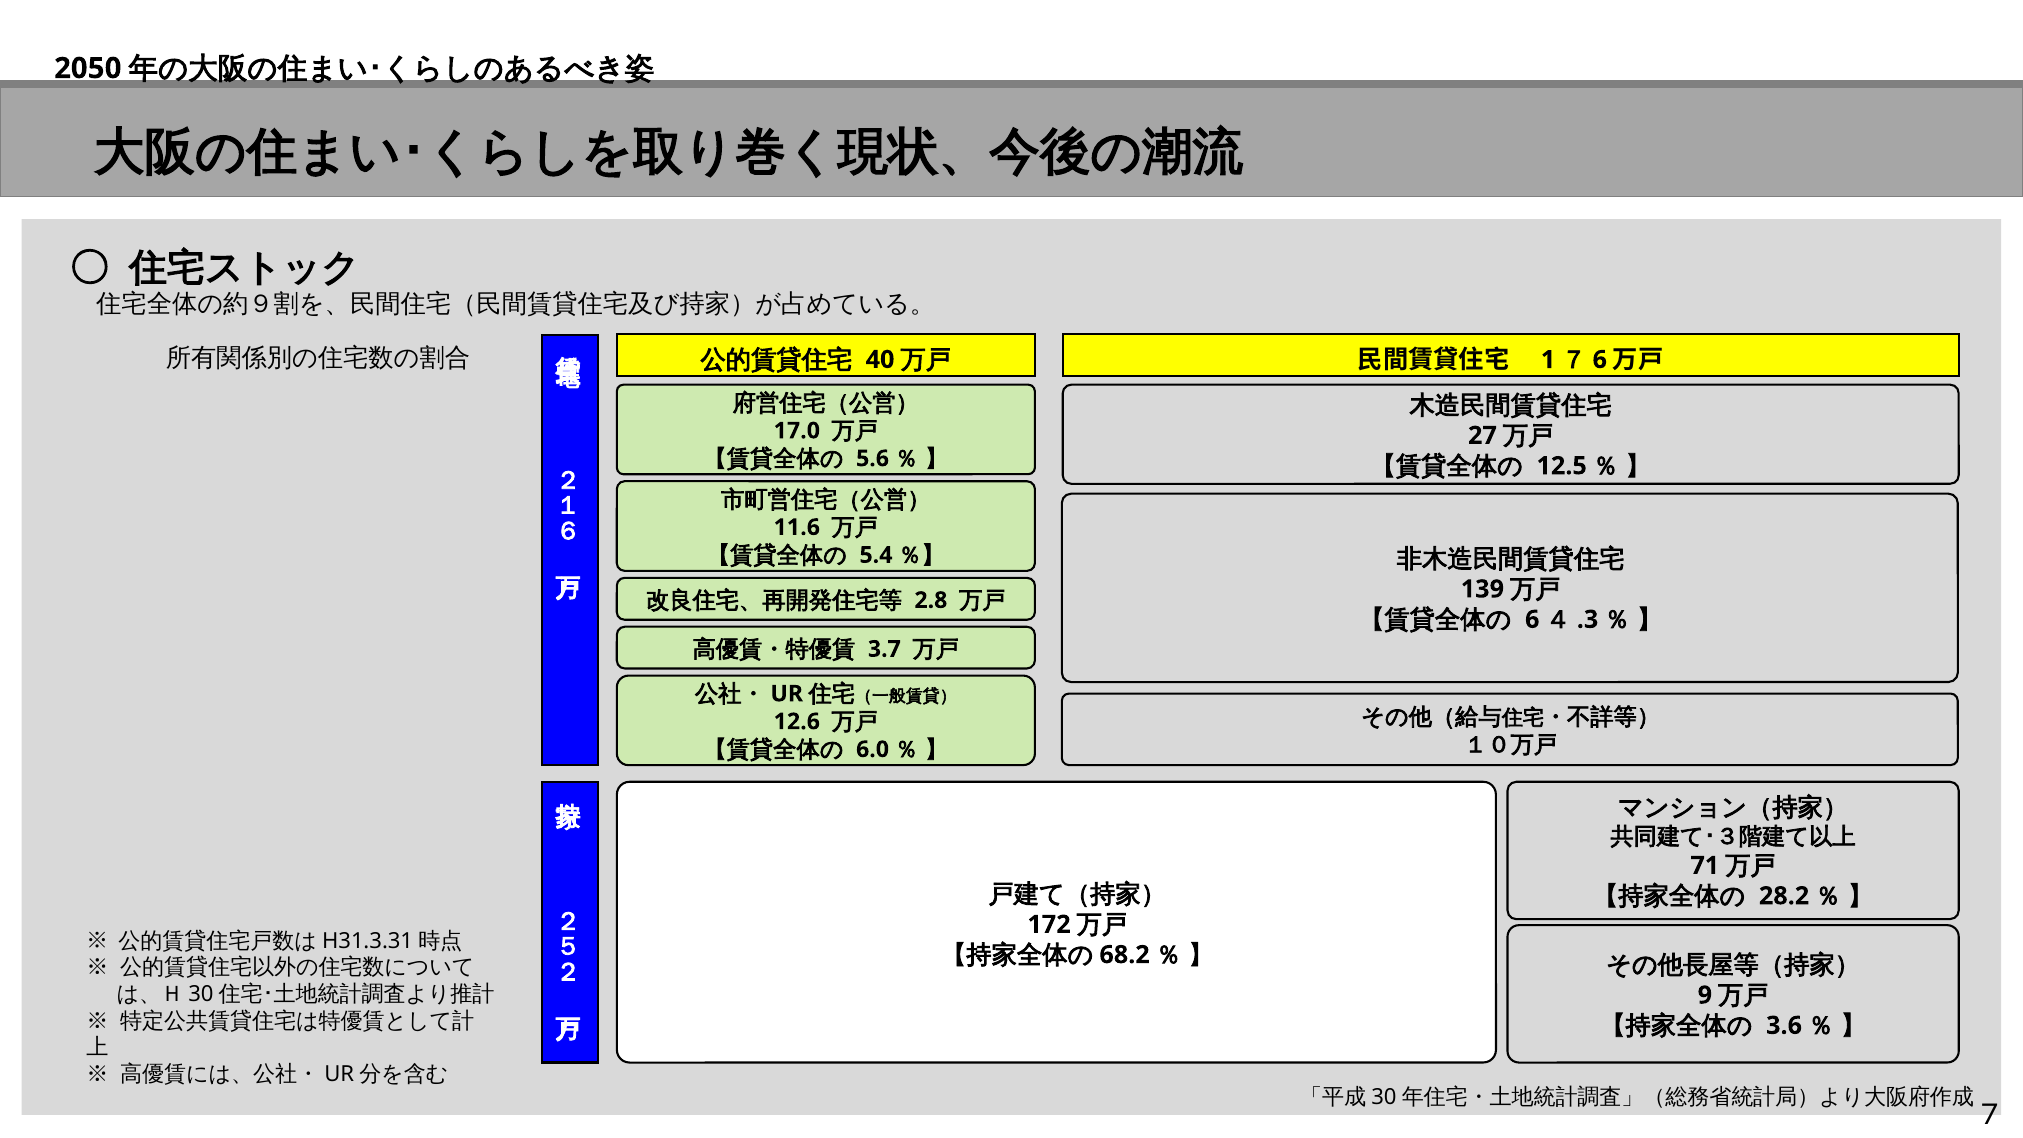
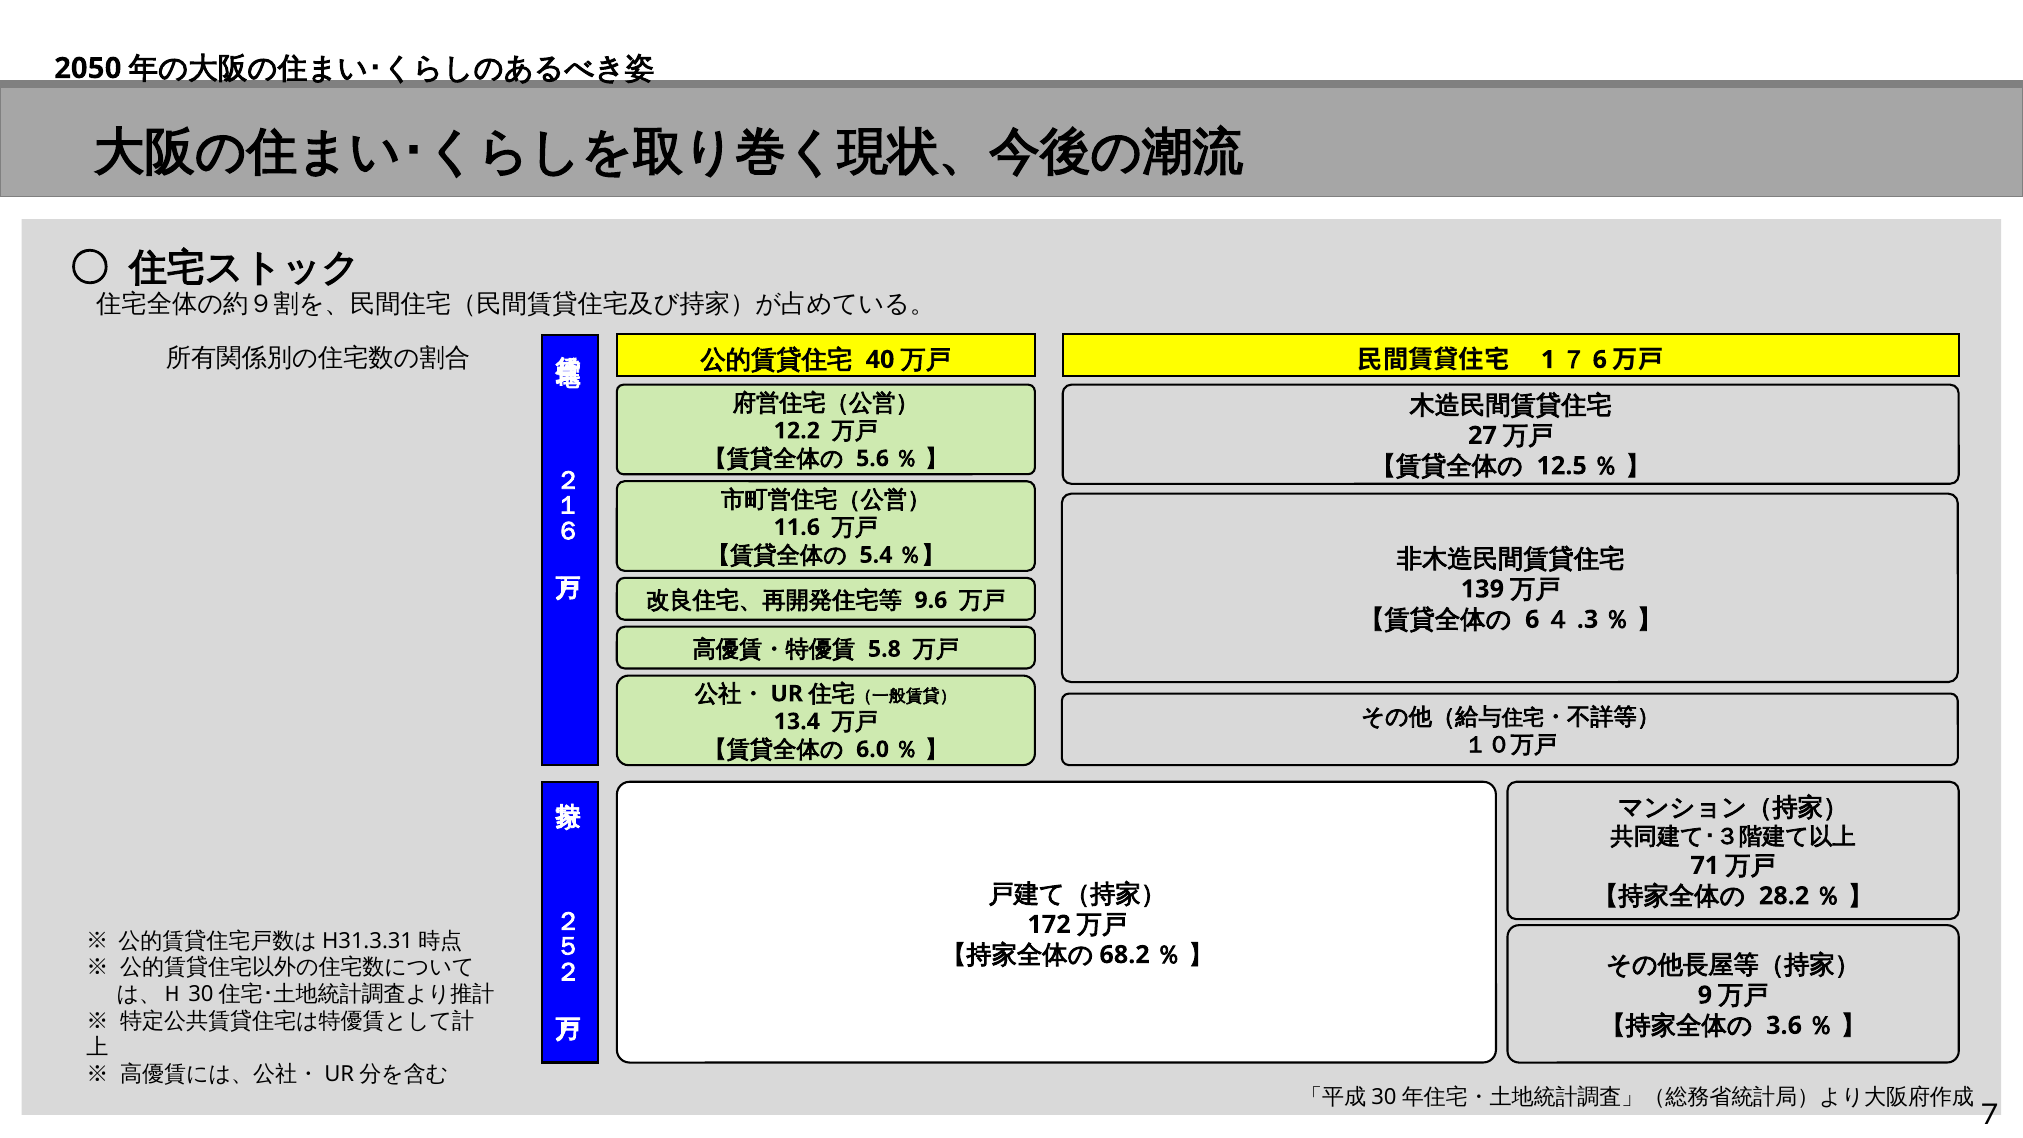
17.0: 17.0 -> 12.2 (797, 431)
2.8: 2.8 -> 9.6 (931, 600)
3.7: 3.7 -> 5.8 (884, 649)
12.6: 12.6 -> 13.4 (797, 722)
